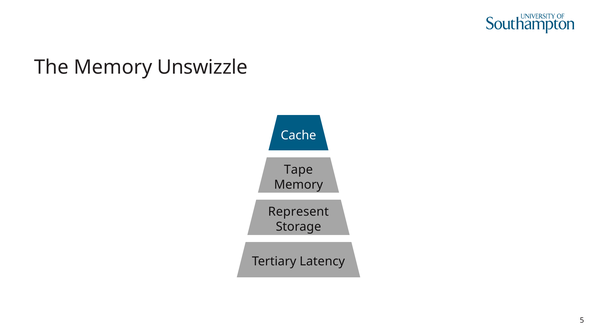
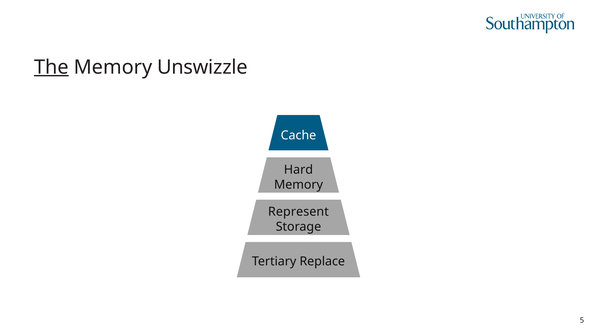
The underline: none -> present (51, 67)
Tape: Tape -> Hard (298, 170)
Latency: Latency -> Replace (322, 261)
